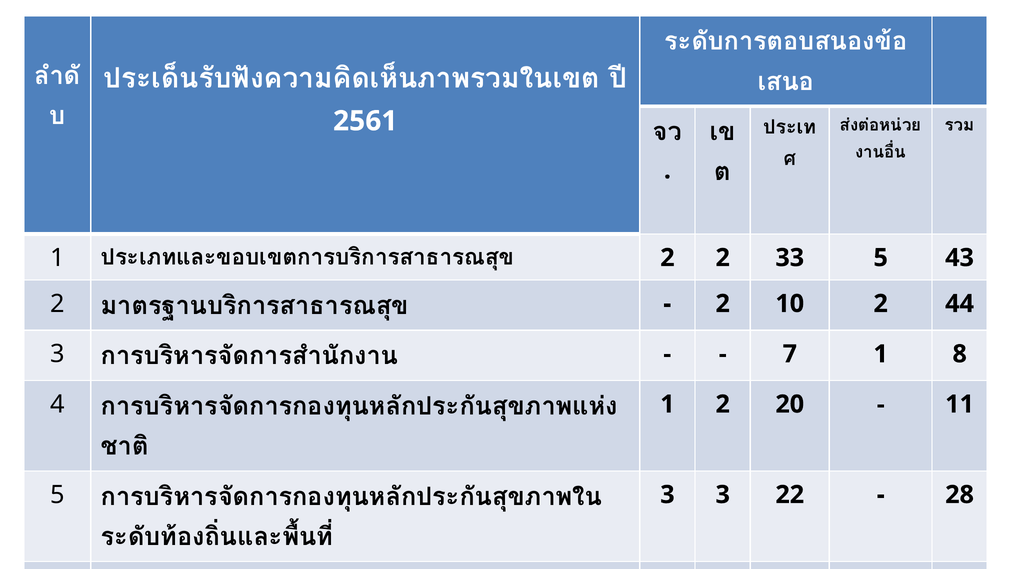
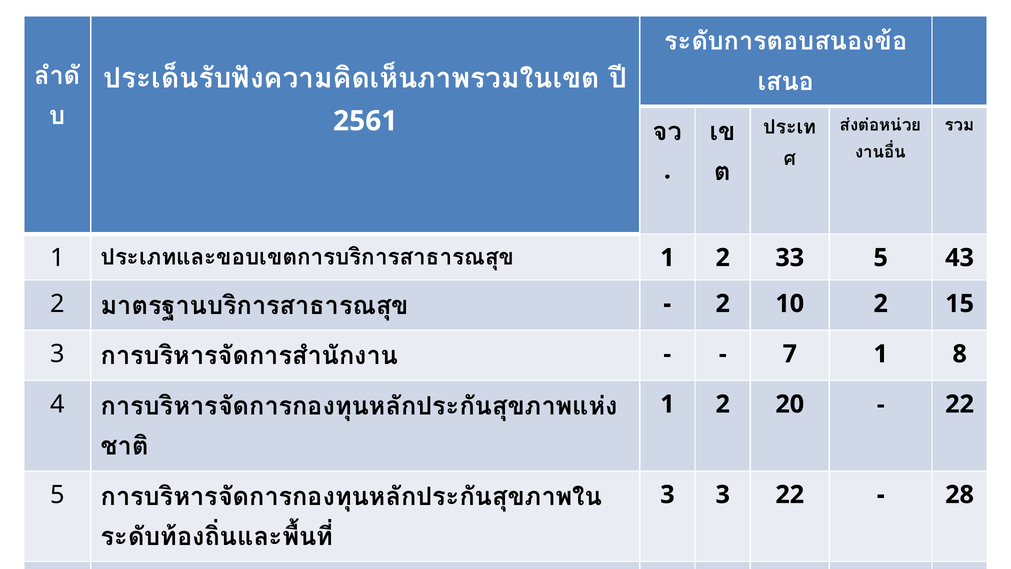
2: 2 -> 1 (667, 258)
2 44: 44 -> 15 (960, 304)
11: 11 -> 22 (960, 404)
